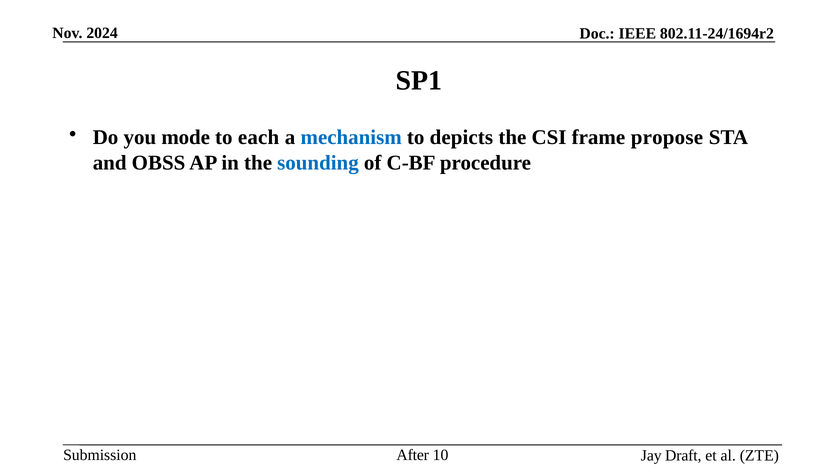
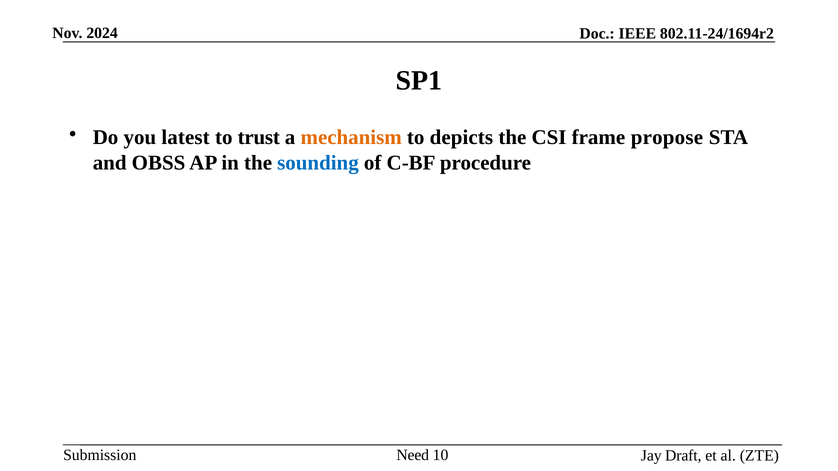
mode: mode -> latest (186, 138)
each: each -> trust (259, 138)
mechanism colour: blue -> orange (351, 138)
After: After -> Need (413, 456)
